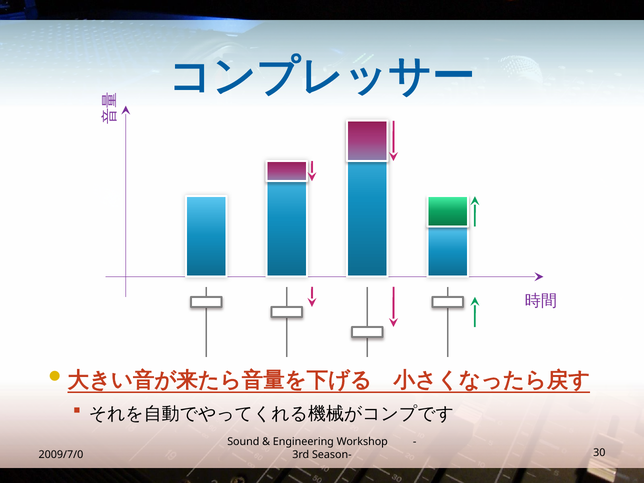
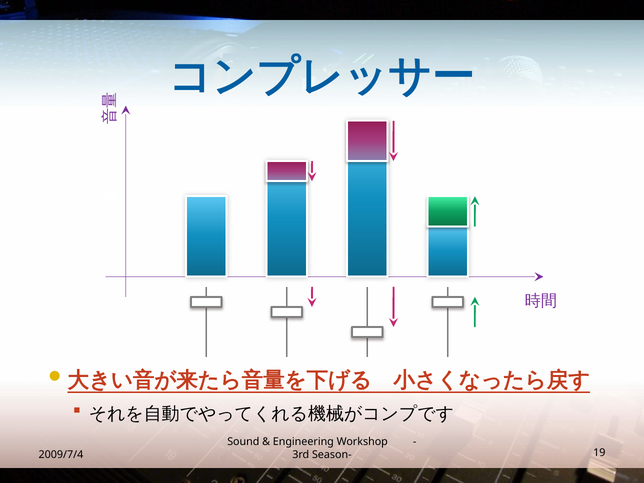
2009/7/0: 2009/7/0 -> 2009/7/4 (61, 455)
30: 30 -> 19 (599, 453)
